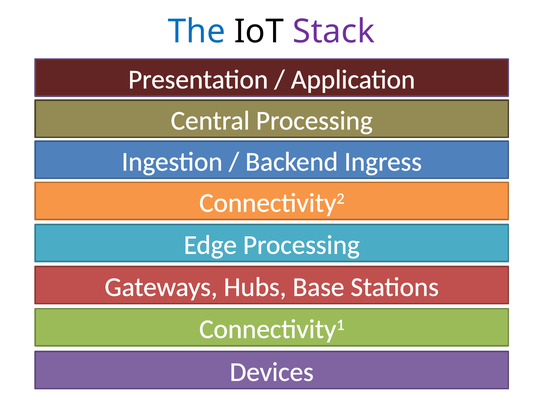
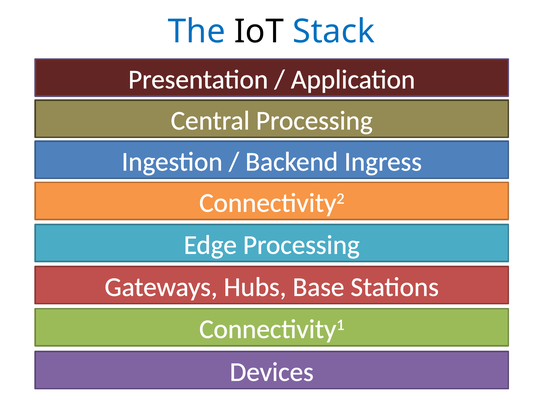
Stack colour: purple -> blue (334, 32)
